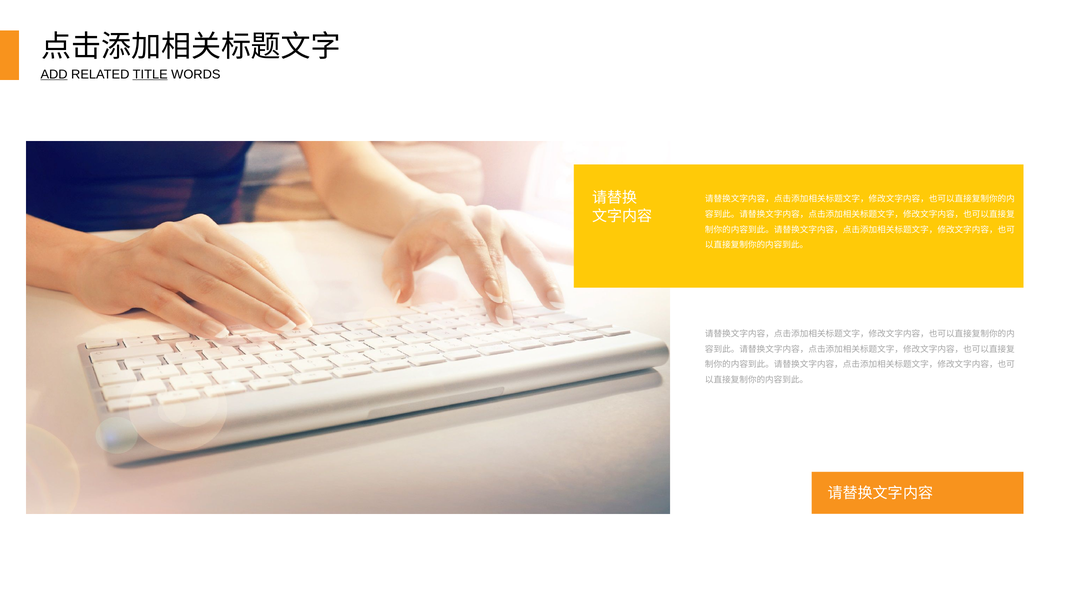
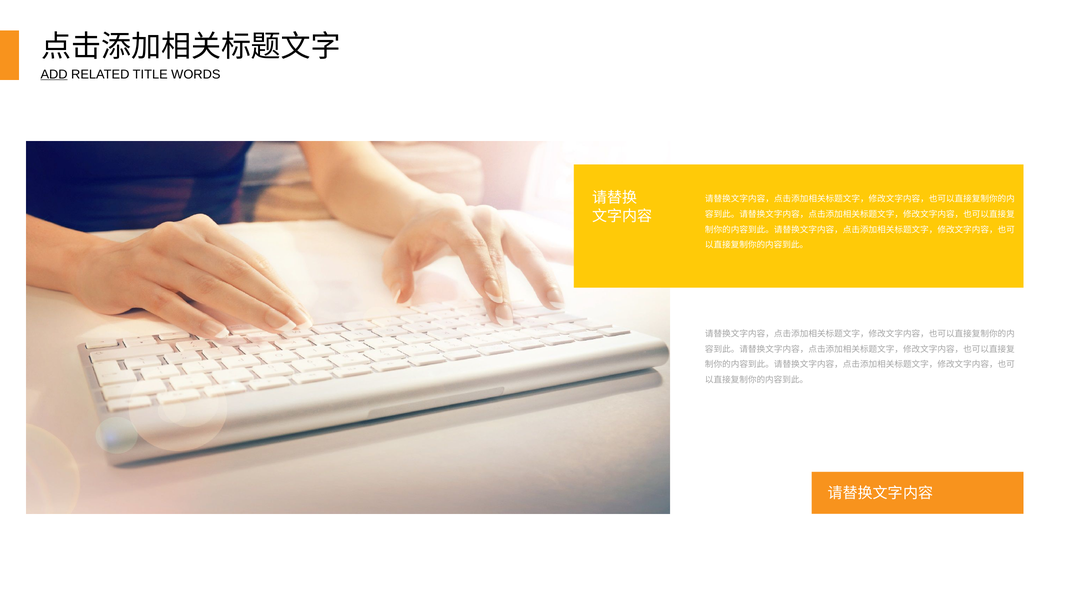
TITLE underline: present -> none (150, 74)
